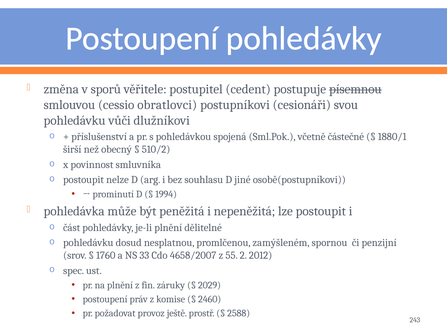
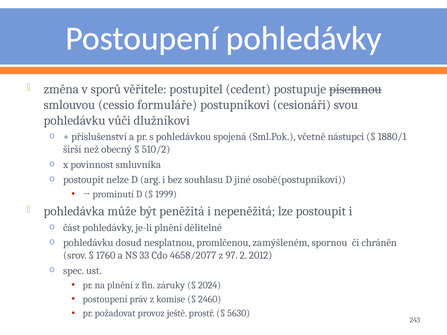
obratlovci: obratlovci -> formuláře (167, 105)
částečné: částečné -> nástupci (346, 137)
1994: 1994 -> 1999 (166, 194)
penzijní: penzijní -> chráněn (379, 243)
4658/2007: 4658/2007 -> 4658/2077 (193, 256)
55: 55 -> 97 (232, 256)
2029: 2029 -> 2024 (210, 285)
2588: 2588 -> 5630 (239, 314)
